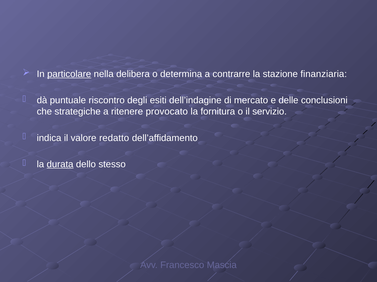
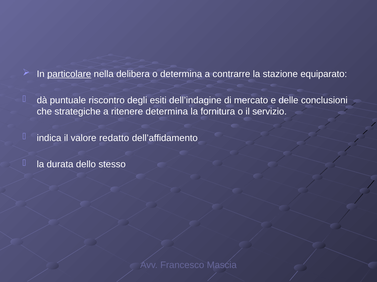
finanziaria: finanziaria -> equiparato (324, 74)
ritenere provocato: provocato -> determina (167, 112)
durata underline: present -> none (60, 165)
